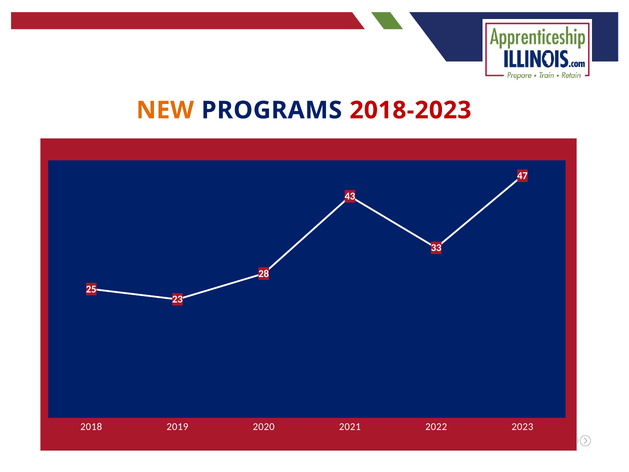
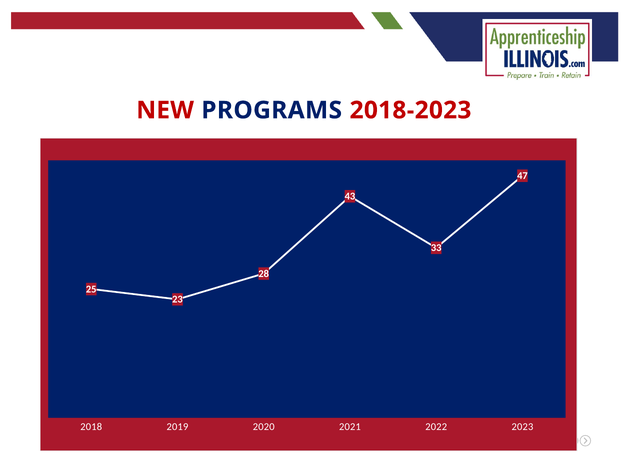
NEW colour: orange -> red (165, 110)
